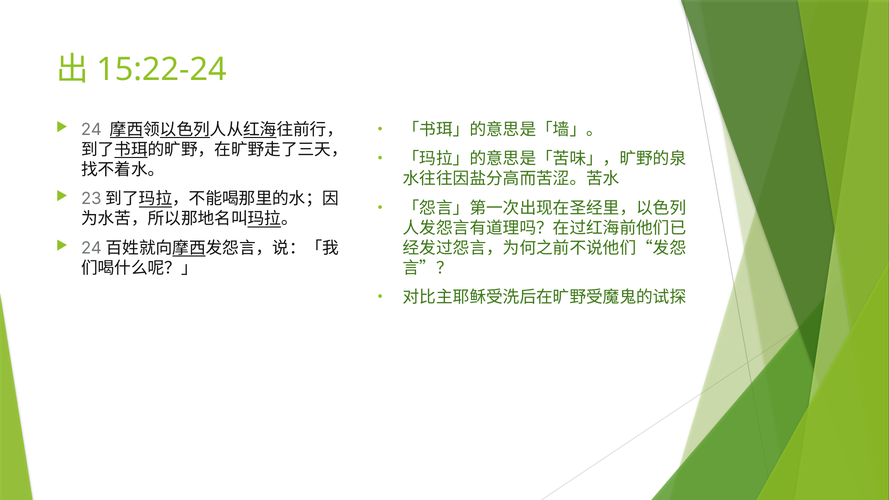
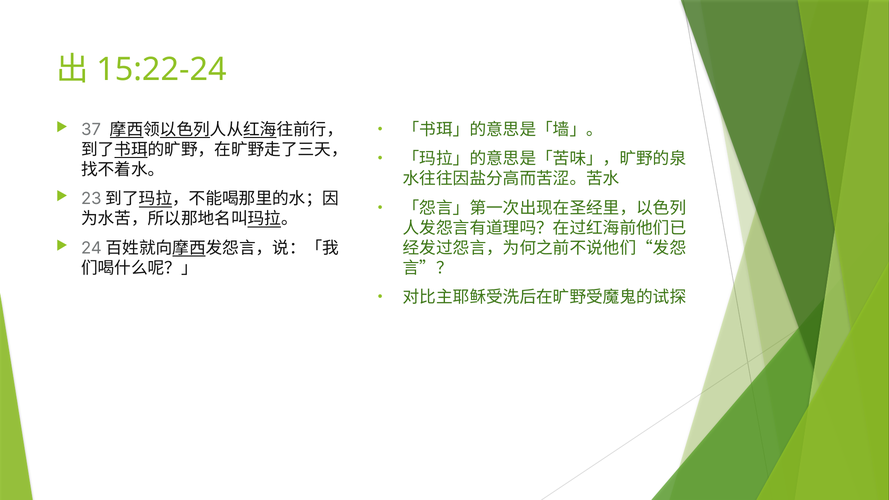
24: 24 -> 37 (91, 130)
